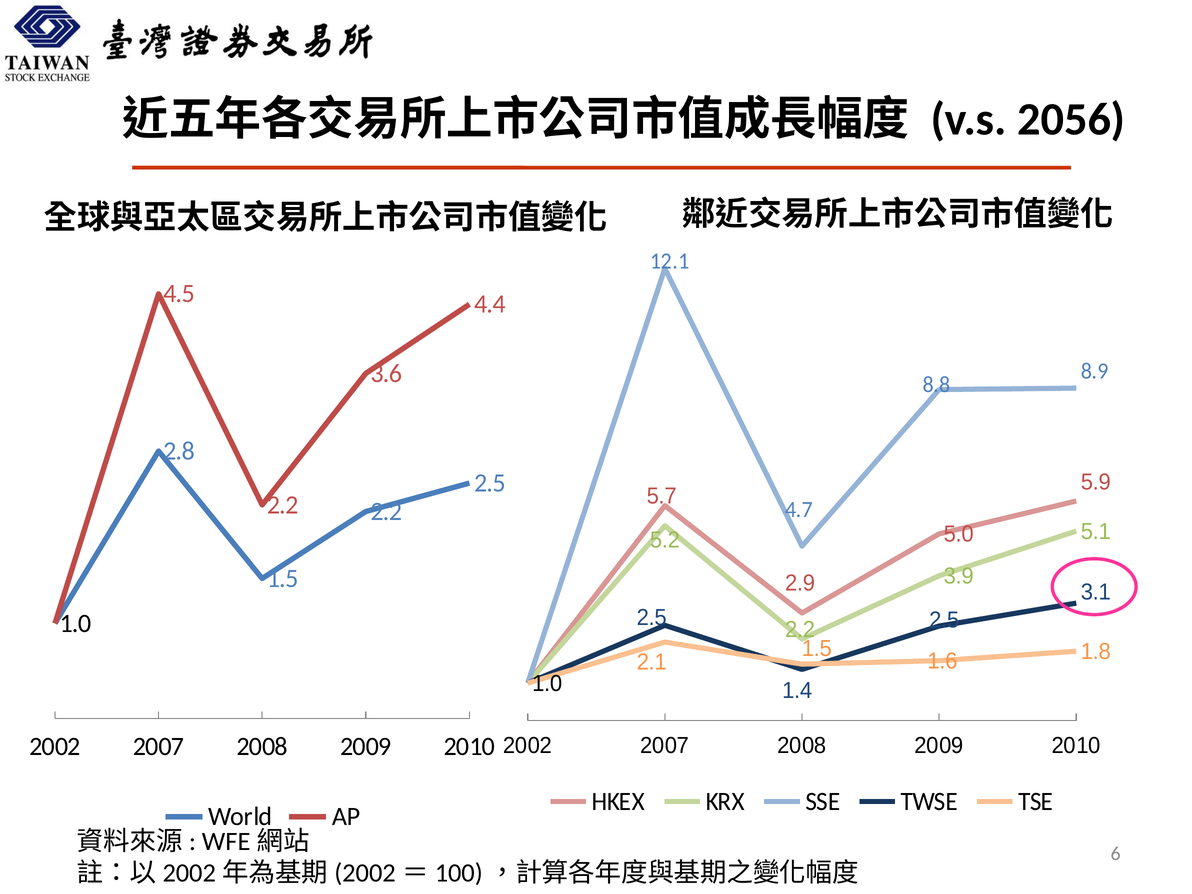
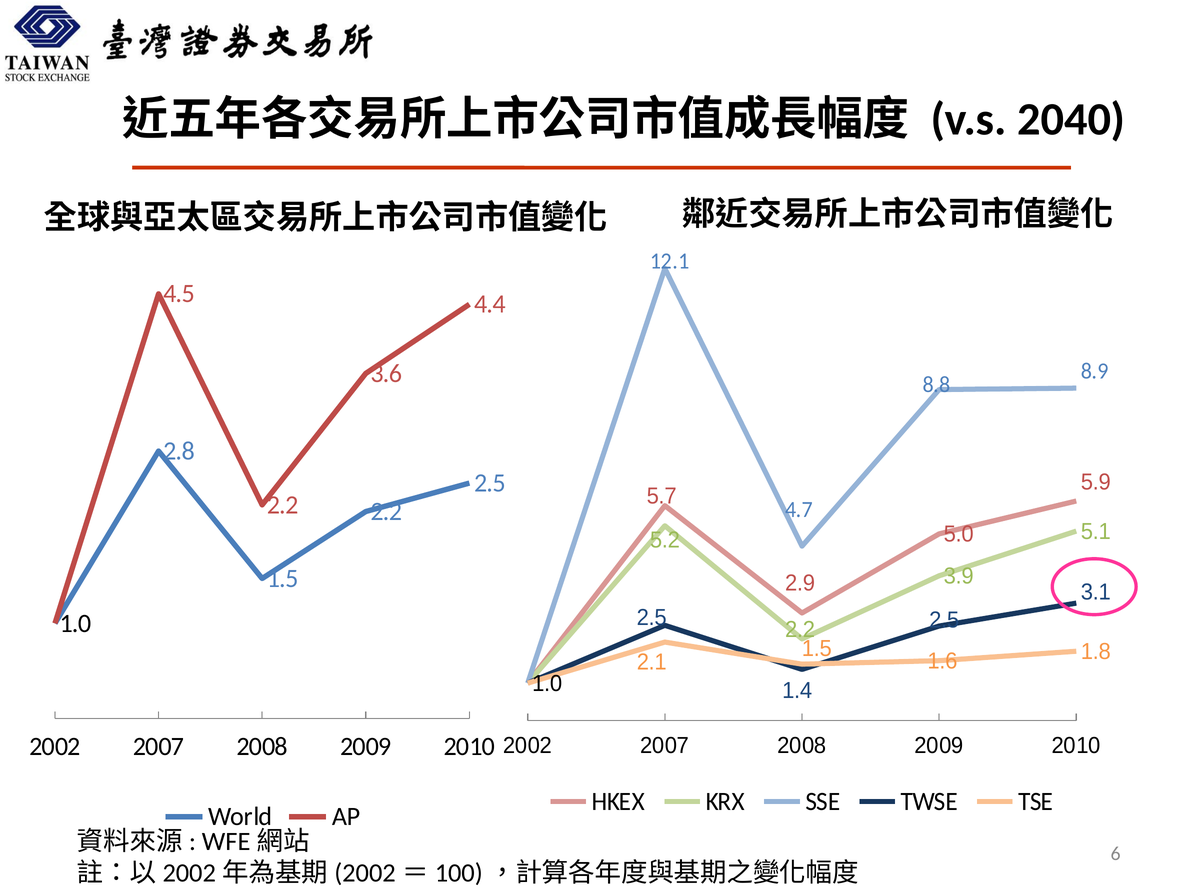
2056: 2056 -> 2040 (1071, 120)
